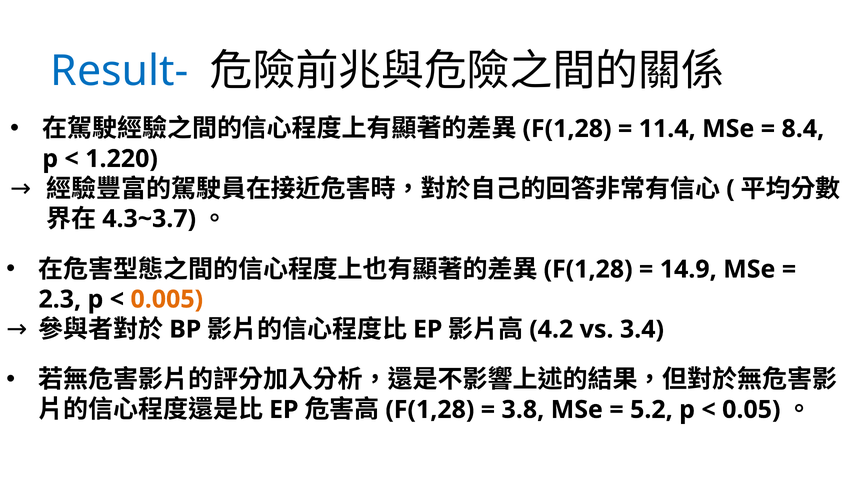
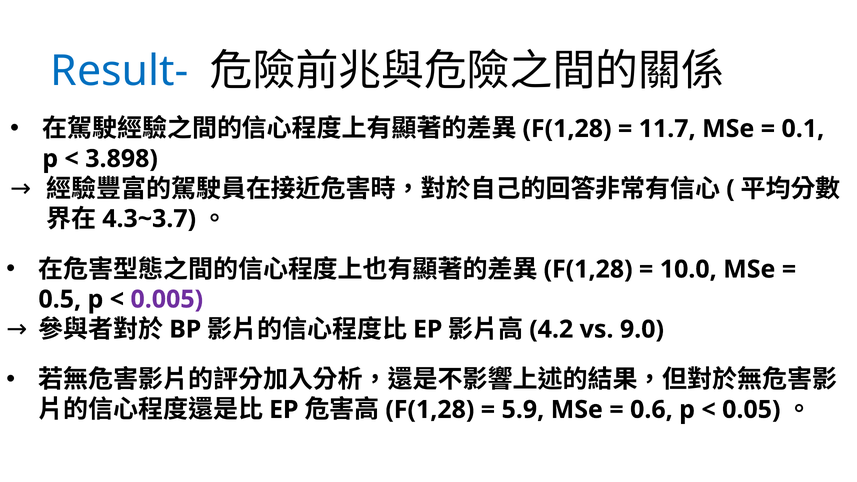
11.4: 11.4 -> 11.7 (667, 129)
8.4: 8.4 -> 0.1 (803, 129)
1.220: 1.220 -> 3.898 (122, 159)
14.9: 14.9 -> 10.0 (688, 269)
2.3: 2.3 -> 0.5 (60, 299)
0.005 colour: orange -> purple (167, 299)
3.4: 3.4 -> 9.0 (642, 329)
3.8: 3.8 -> 5.9 (523, 410)
5.2: 5.2 -> 0.6 (651, 410)
